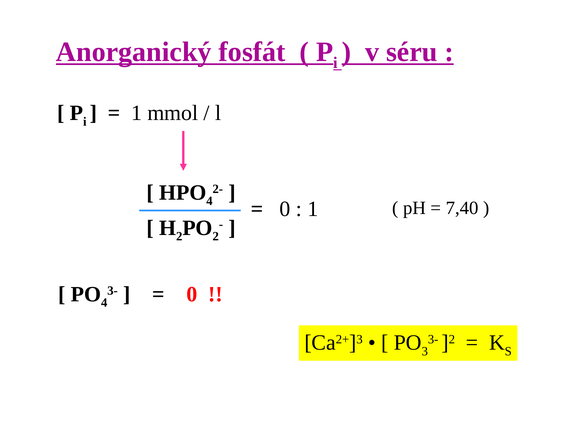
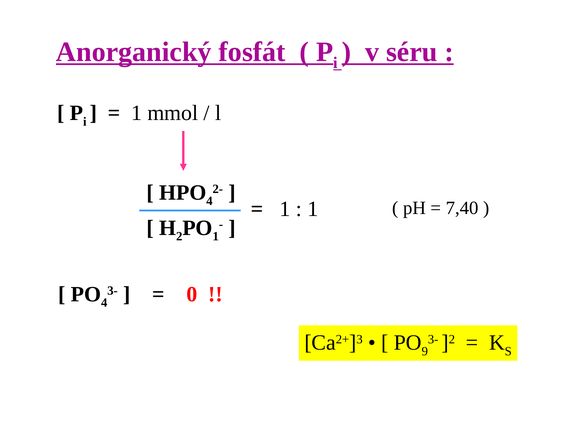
0: 0 -> 1 (285, 209)
2: 2 -> 1 (216, 236)
3: 3 -> 9 (425, 351)
